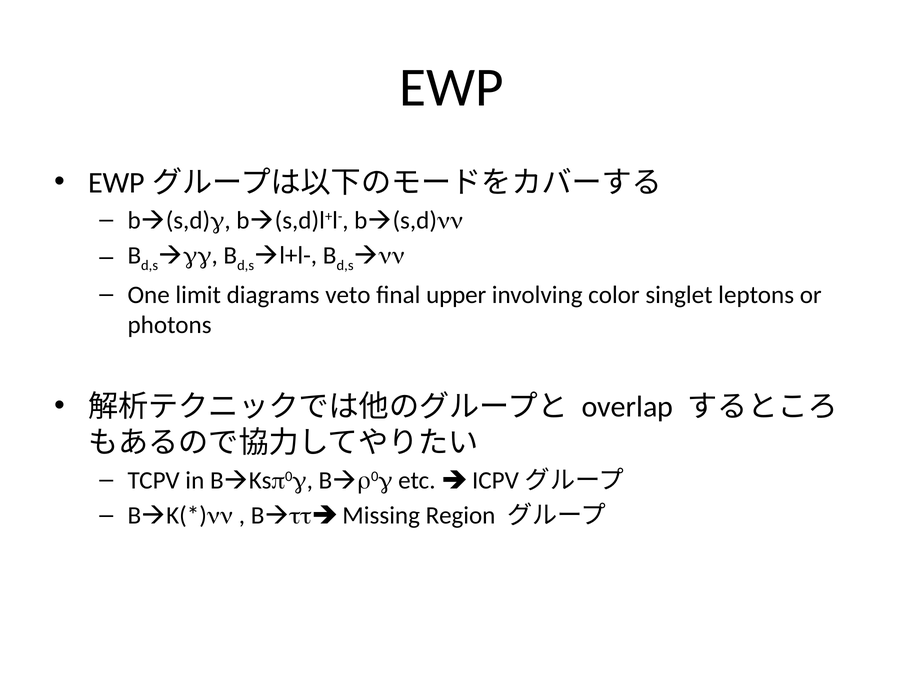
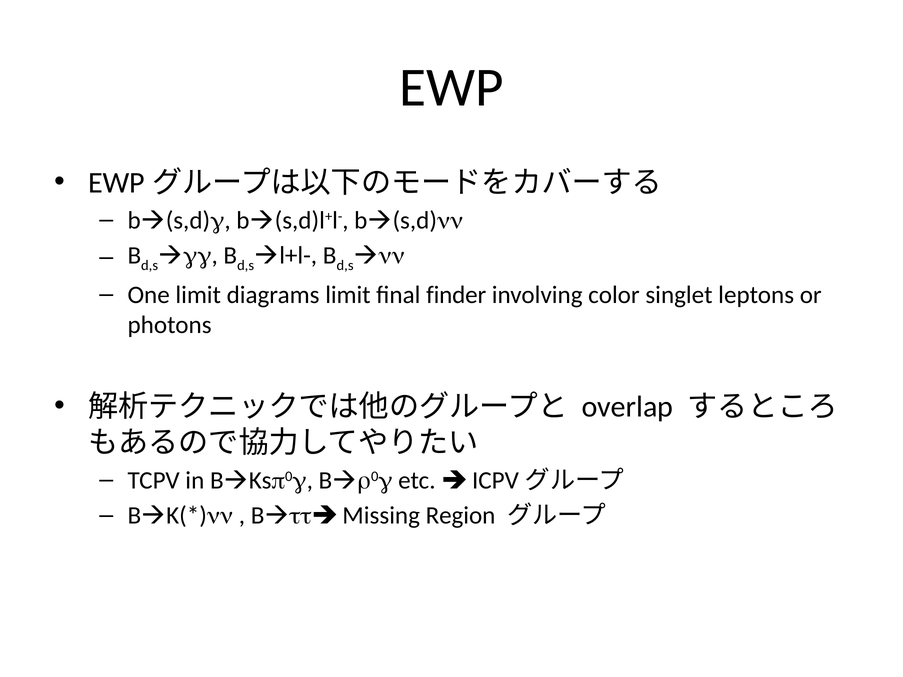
diagrams veto: veto -> limit (348, 295)
upper: upper -> finder (456, 295)
